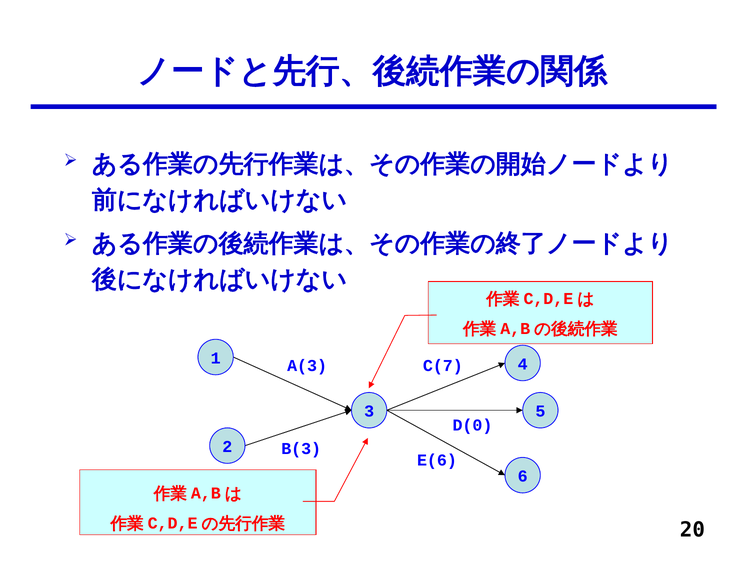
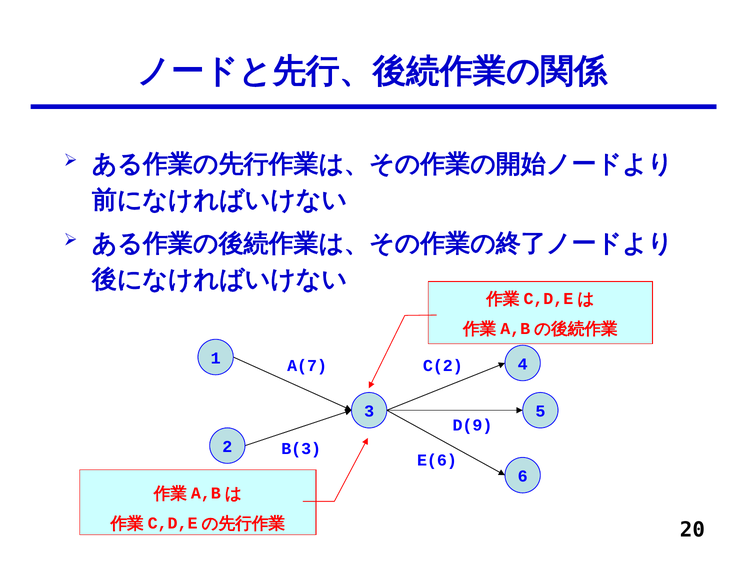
A(3: A(3 -> A(7 (307, 366)
C(7: C(7 -> C(2 (443, 366)
D(0: D(0 -> D(9 (472, 425)
